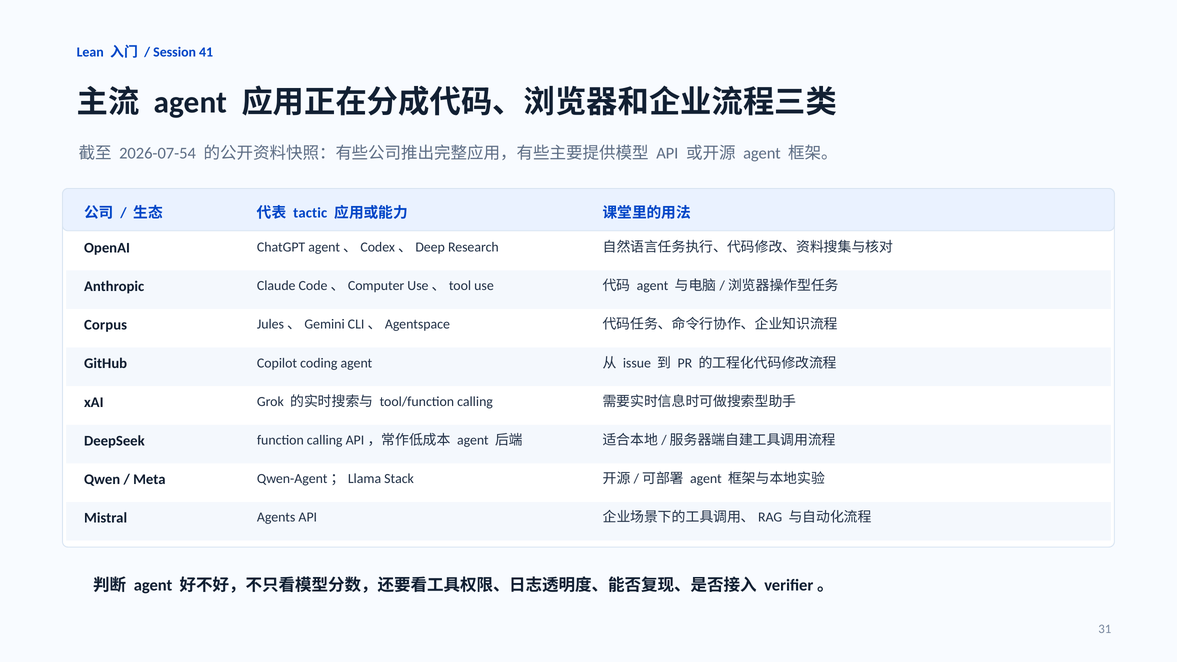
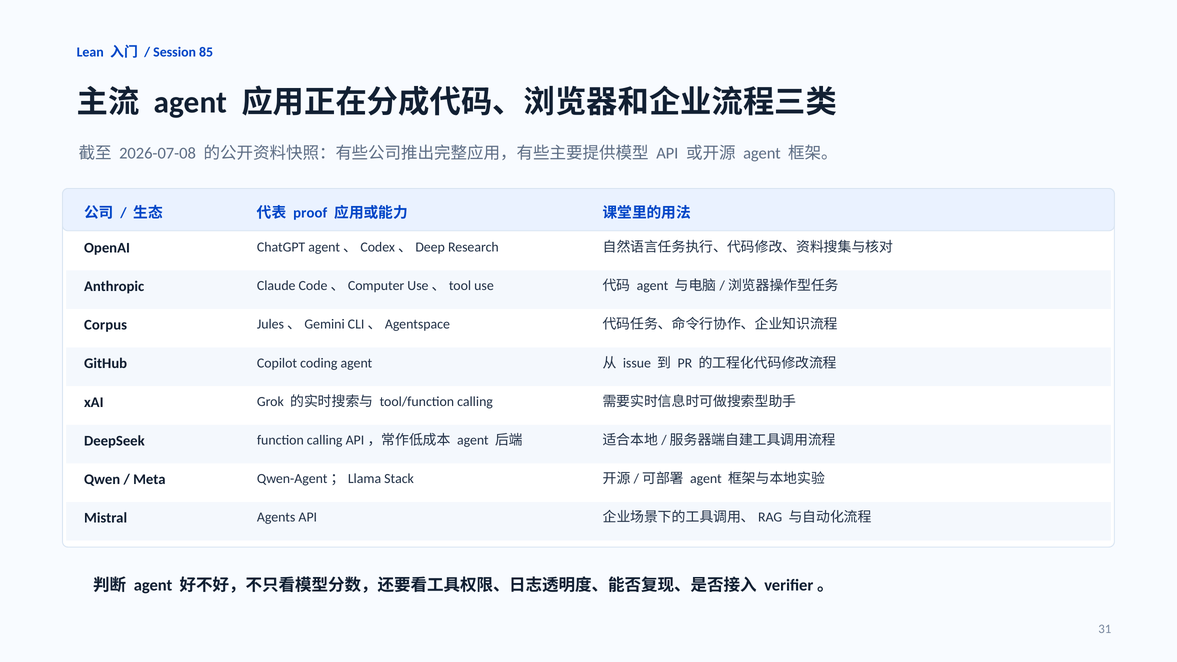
41: 41 -> 85 (206, 52)
2026-07-54: 2026-07-54 -> 2026-07-08 (158, 153)
tactic: tactic -> proof (310, 213)
